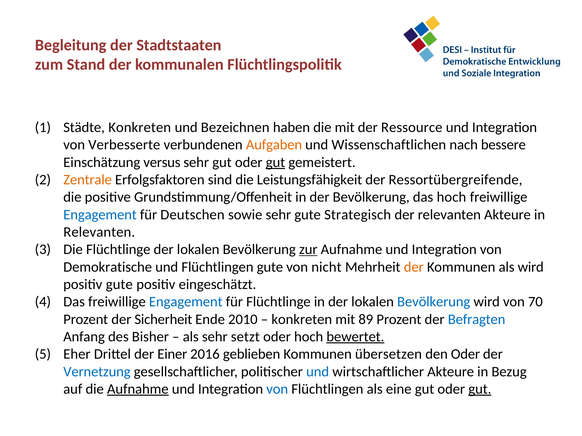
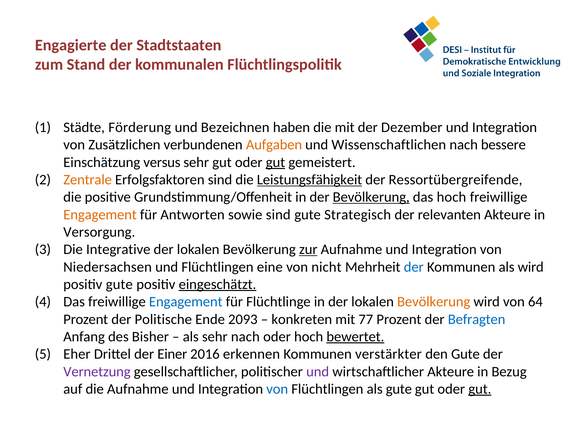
Begleitung: Begleitung -> Engagierte (71, 45)
Städte Konkreten: Konkreten -> Förderung (140, 128)
Ressource: Ressource -> Dezember (412, 128)
Verbesserte: Verbesserte -> Zusätzlichen (124, 145)
Leistungsfähigkeit underline: none -> present (310, 180)
Bevölkerung underline: none -> present (371, 197)
Engagement colour: blue -> orange (100, 215)
Deutschen: Deutschen -> Antworten (193, 215)
sowie sehr: sehr -> sind (278, 215)
Relevanten: Relevanten -> Versorgung (99, 232)
Die Flüchtlinge: Flüchtlinge -> Integrative (118, 250)
Demokratische: Demokratische -> Niedersachsen (108, 267)
Flüchtlingen gute: gute -> eine (270, 267)
der colour: orange -> blue (414, 267)
eingeschätzt underline: none -> present (218, 285)
Bevölkerung colour: blue -> orange (434, 302)
70: 70 -> 64 (535, 302)
Sicherheit: Sicherheit -> Politische (163, 320)
2010: 2010 -> 2093 (243, 320)
89: 89 -> 77 (366, 320)
sehr setzt: setzt -> nach (245, 337)
geblieben: geblieben -> erkennen (252, 355)
übersetzen: übersetzen -> verstärkter (388, 355)
den Oder: Oder -> Gute (465, 355)
Vernetzung colour: blue -> purple (97, 372)
und colour: blue -> purple (318, 372)
Aufnahme underline: present -> none (138, 389)
als eine: eine -> gute (399, 389)
